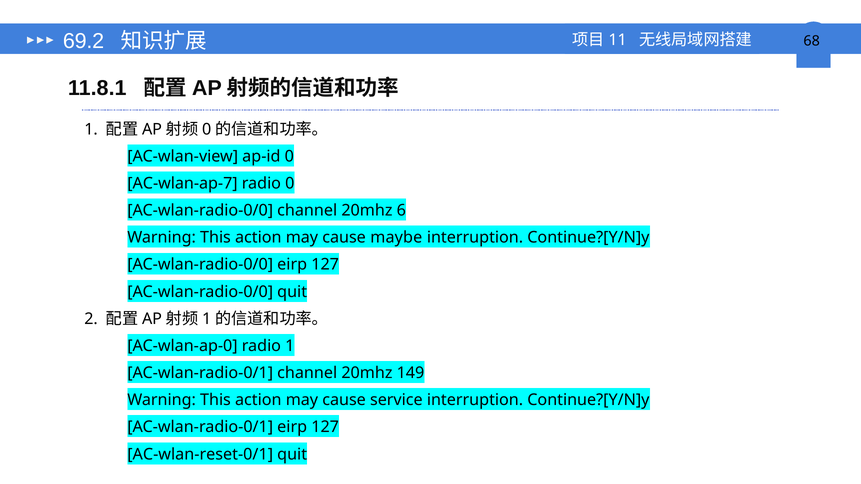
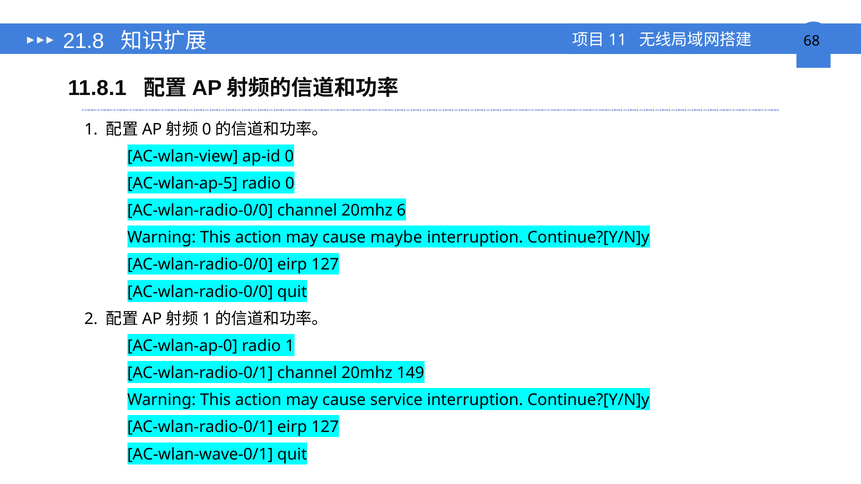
69.2: 69.2 -> 21.8 (84, 41)
AC-wlan-ap-7: AC-wlan-ap-7 -> AC-wlan-ap-5 (182, 183)
AC-wlan-reset-0/1: AC-wlan-reset-0/1 -> AC-wlan-wave-0/1 (200, 454)
